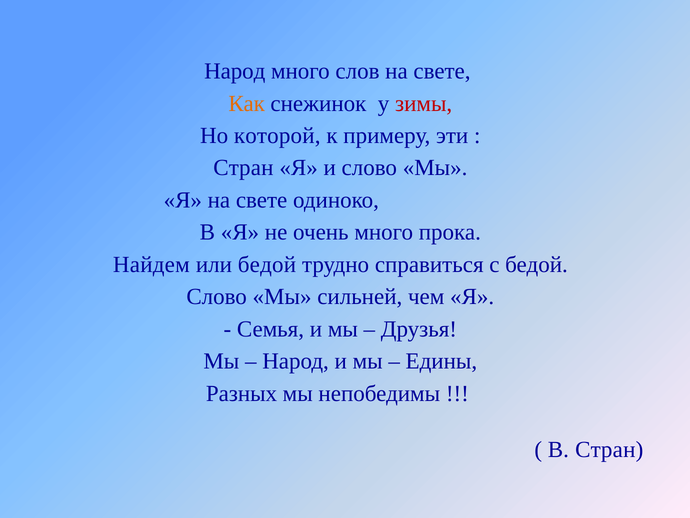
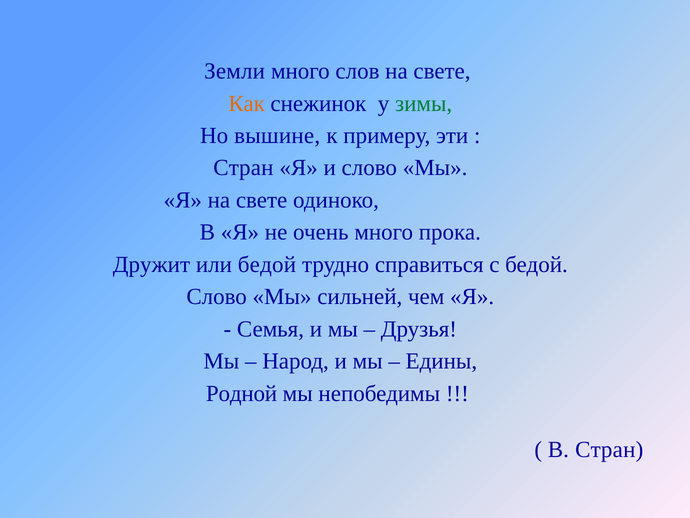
Народ: Народ -> Земли (235, 71)
зимы colour: red -> green (424, 103)
которой: которой -> вышине (277, 136)
Найдем: Найдем -> Дружит (151, 264)
Разных: Разных -> Родной (242, 393)
